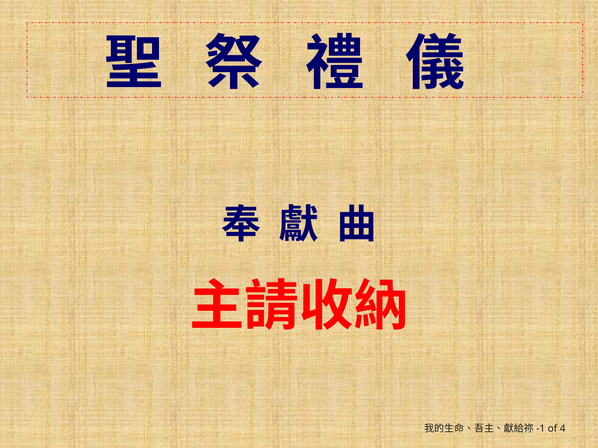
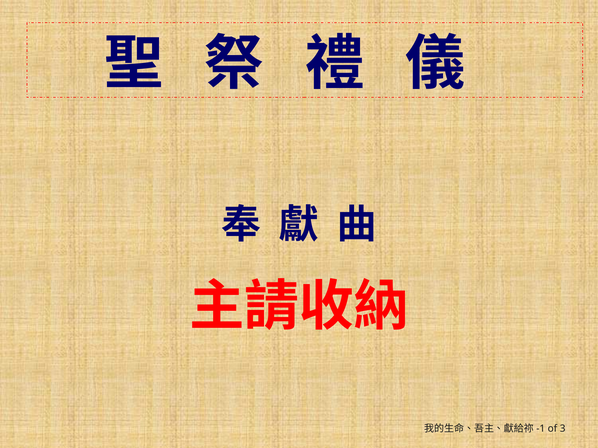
4: 4 -> 3 (563, 429)
